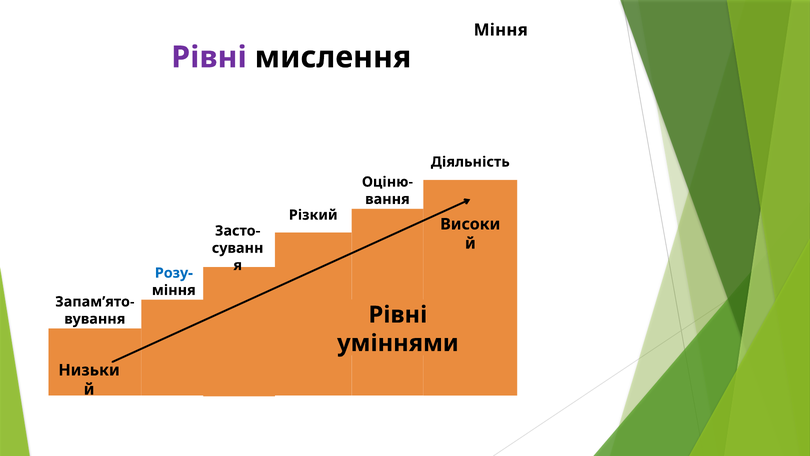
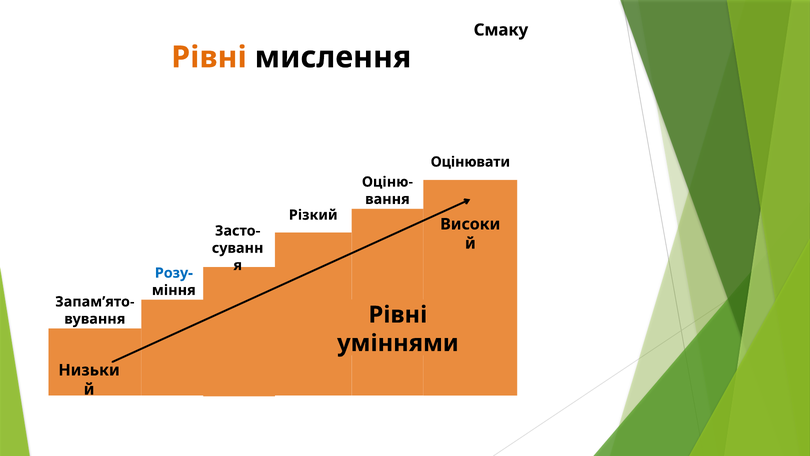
Міння: Міння -> Смаку (501, 30)
Рівні colour: purple -> orange (209, 57)
Діяльність: Діяльність -> Оцінювати (470, 162)
